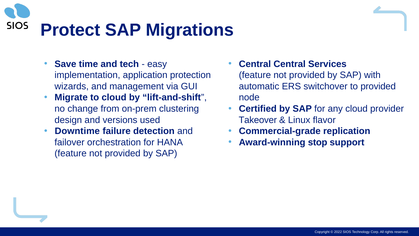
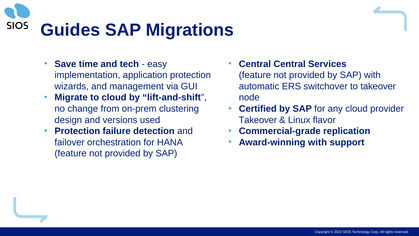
Protect: Protect -> Guides (70, 30)
to provided: provided -> takeover (378, 86)
Downtime: Downtime -> Protection (77, 131)
Award-winning stop: stop -> with (318, 142)
